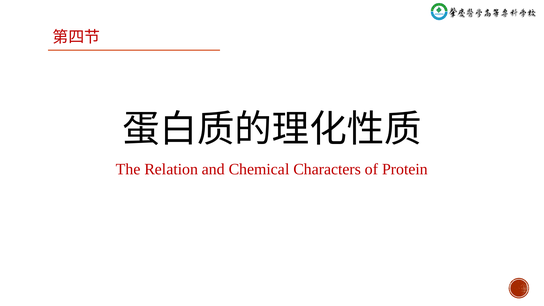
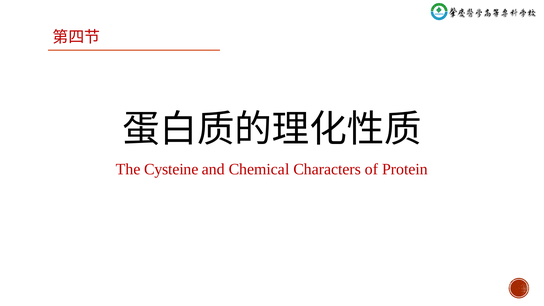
Relation: Relation -> Cysteine (171, 169)
